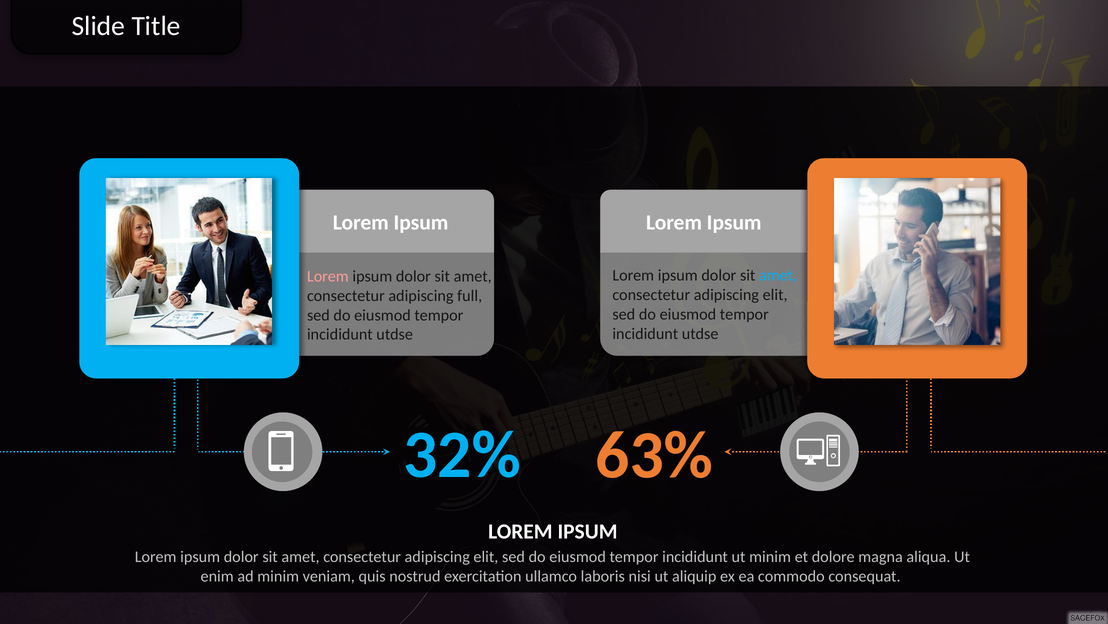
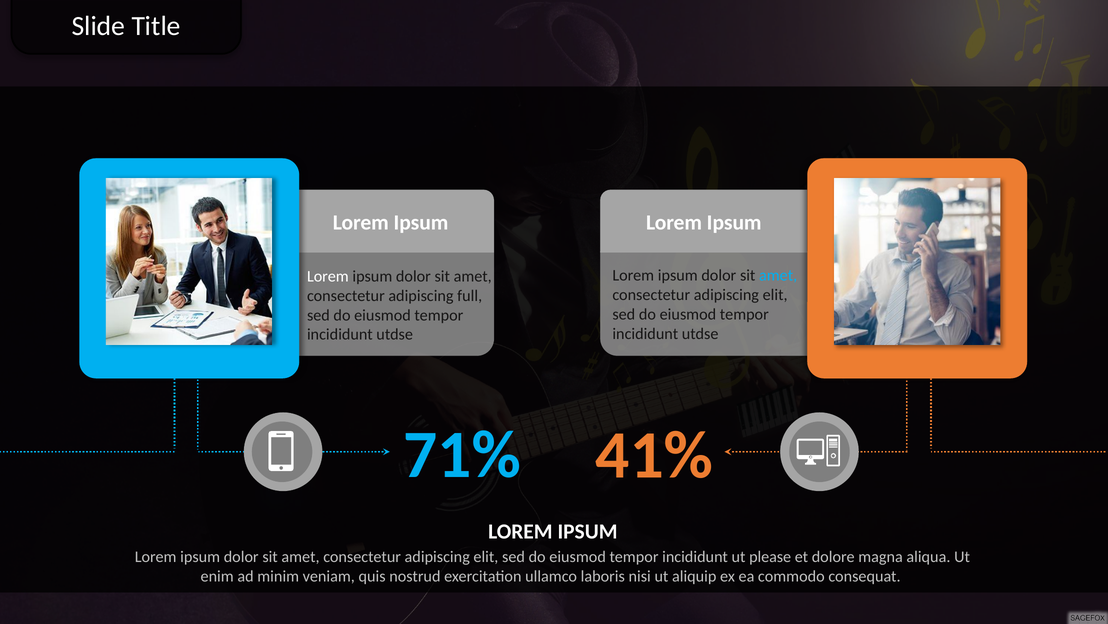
Lorem colour: pink -> white (328, 276)
32%: 32% -> 71% (462, 454)
63%: 63% -> 41% (654, 455)
ut minim: minim -> please (770, 556)
